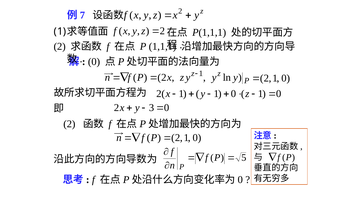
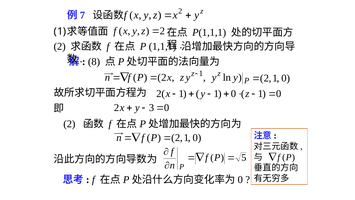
0: 0 -> 8 (94, 62)
